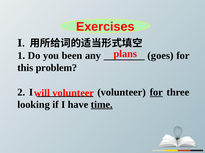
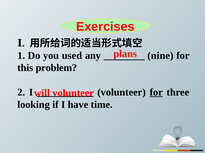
been: been -> used (72, 56)
goes: goes -> nine (160, 56)
time underline: present -> none (102, 105)
